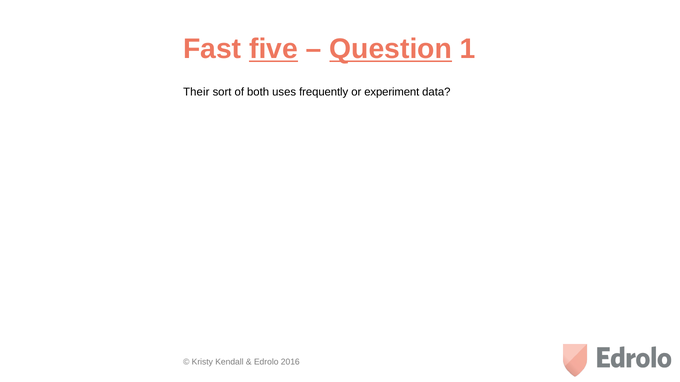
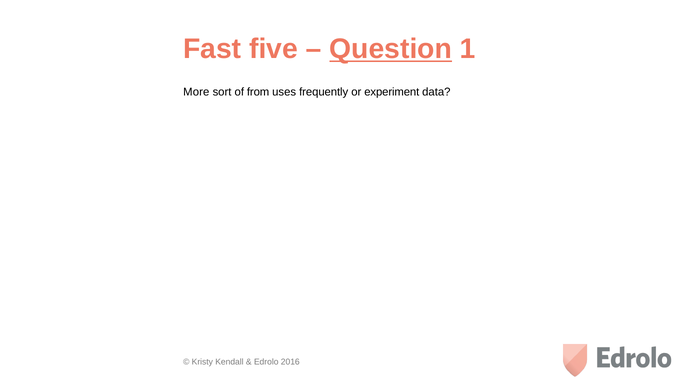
five underline: present -> none (274, 49)
Their: Their -> More (196, 92)
both: both -> from (258, 92)
